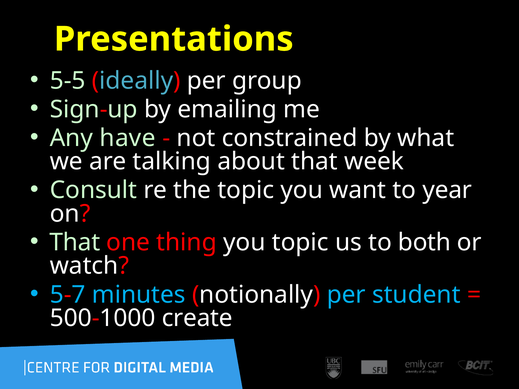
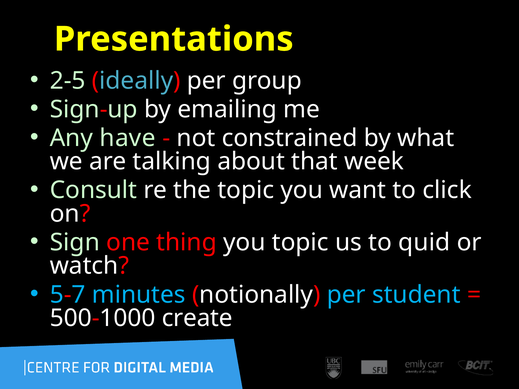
5-5: 5-5 -> 2-5 (68, 81)
year: year -> click (447, 190)
That: That -> Sign (75, 243)
both: both -> quid (424, 243)
